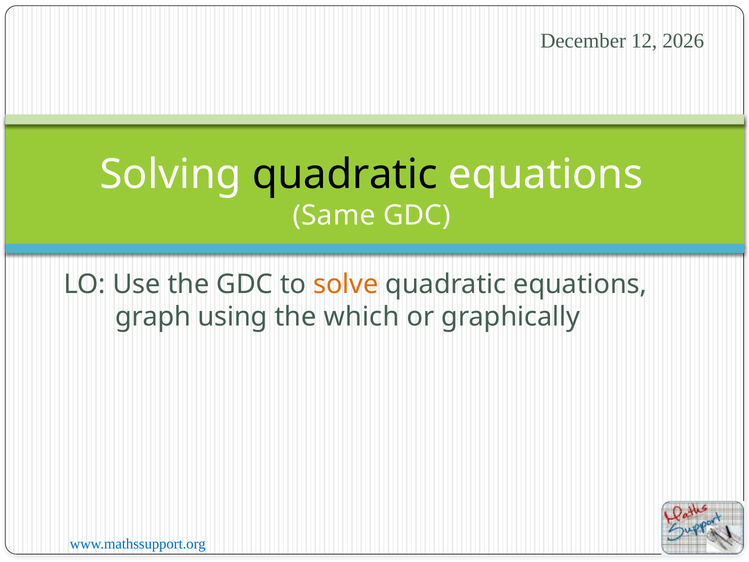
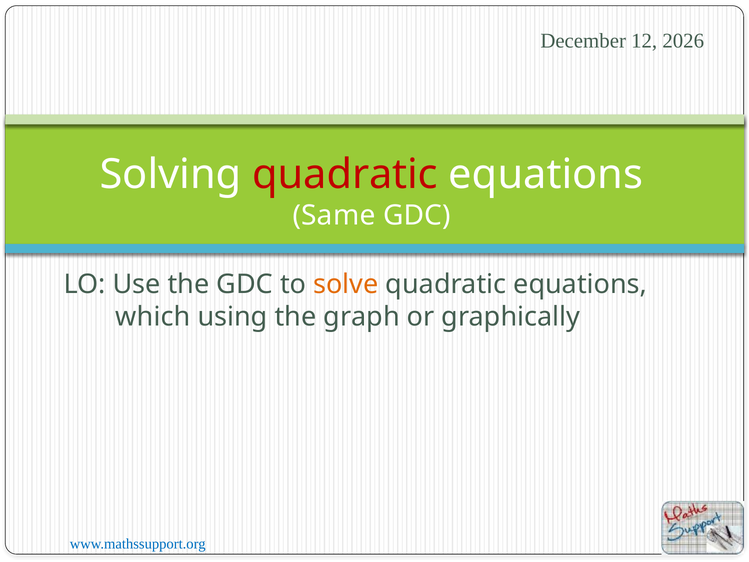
quadratic colour: black -> red (345, 174)
graph: graph -> which (153, 317)
which: which -> graph (362, 317)
